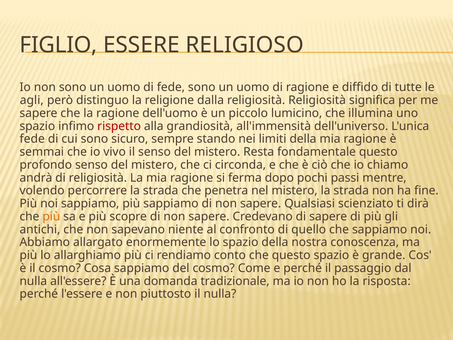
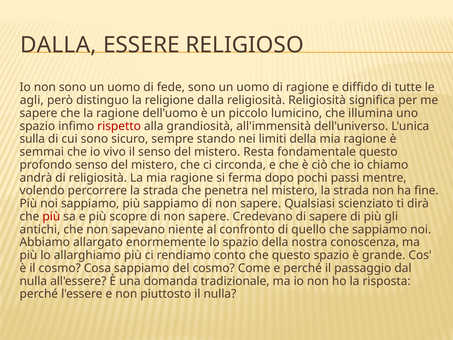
FIGLIO: FIGLIO -> DALLA (58, 45)
fede: fede -> sulla (32, 139)
più colour: orange -> red (51, 216)
